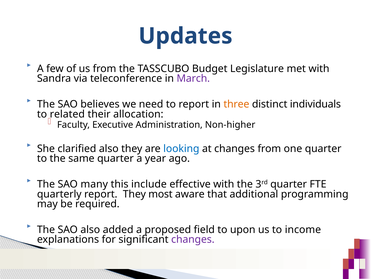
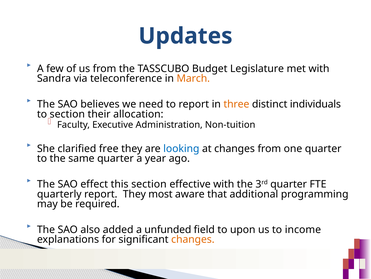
March colour: purple -> orange (193, 78)
to related: related -> section (67, 114)
Non-higher: Non-higher -> Non-tuition (230, 124)
clarified also: also -> free (109, 148)
many: many -> effect (94, 184)
this include: include -> section (149, 184)
proposed: proposed -> unfunded (168, 229)
changes colour: purple -> orange (193, 239)
